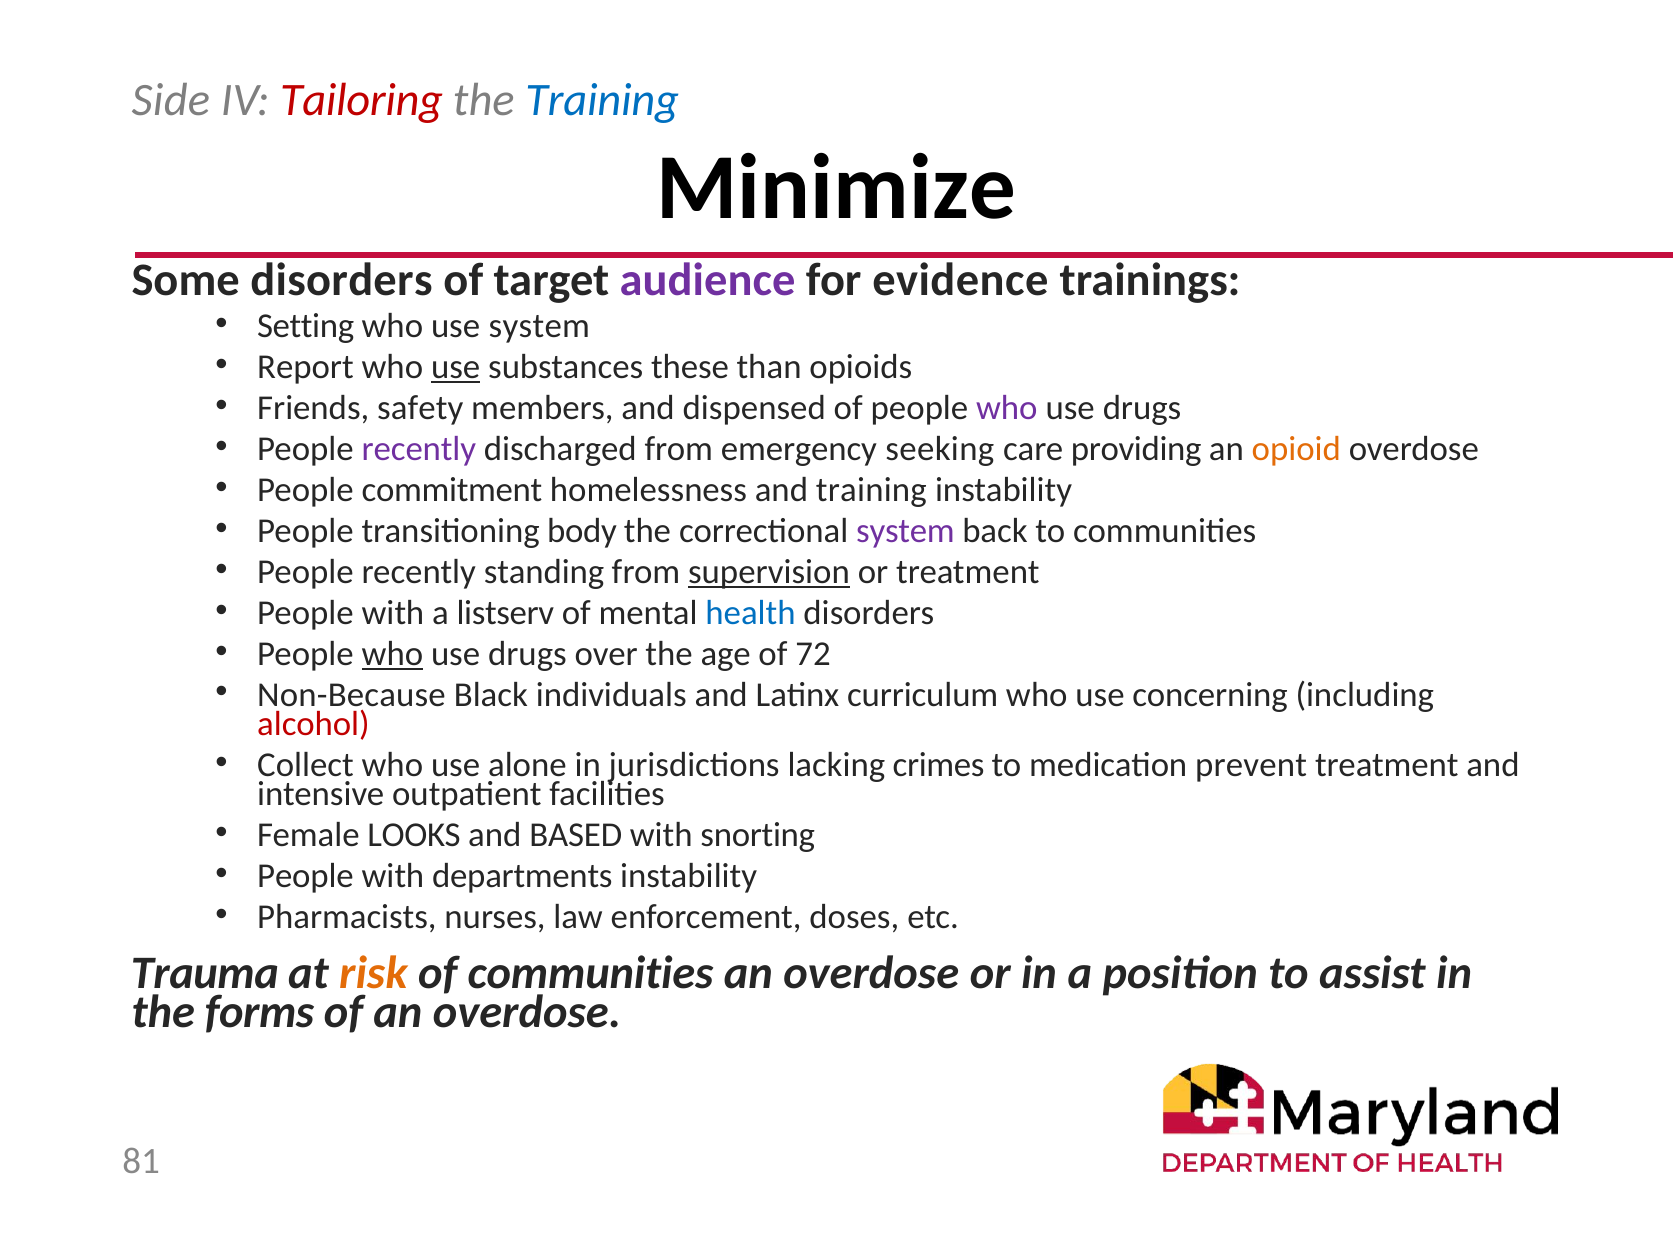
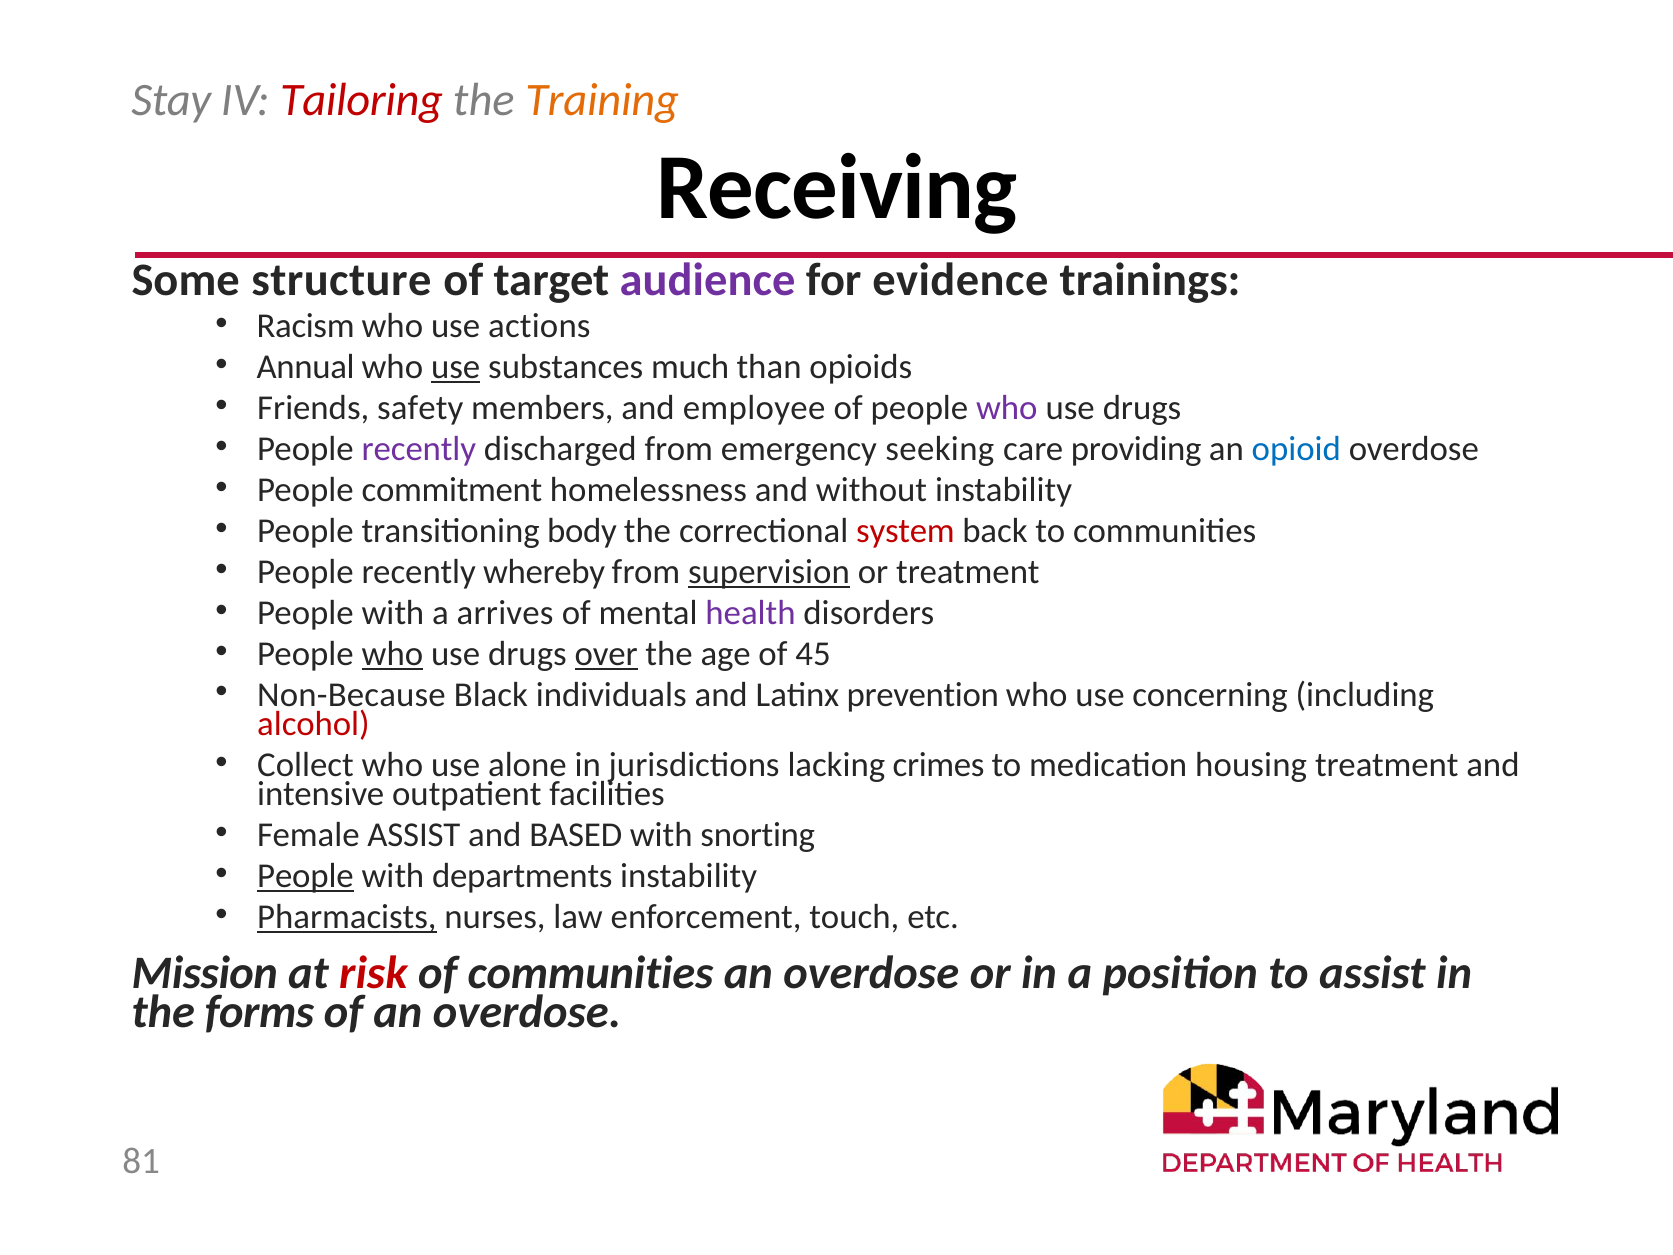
Side: Side -> Stay (171, 100)
Training colour: blue -> orange (602, 100)
Minimize: Minimize -> Receiving (837, 187)
Some disorders: disorders -> structure (341, 280)
Setting: Setting -> Racism (306, 326)
use system: system -> actions (539, 326)
Report: Report -> Annual (306, 367)
these: these -> much (690, 367)
dispensed: dispensed -> employee (754, 408)
opioid colour: orange -> blue (1296, 449)
and training: training -> without (872, 490)
system colour: purple -> red (905, 531)
standing: standing -> whereby (544, 572)
listserv: listserv -> arrives (505, 613)
health colour: blue -> purple (751, 613)
over underline: none -> present (606, 654)
72: 72 -> 45 (813, 654)
curriculum: curriculum -> prevention (923, 694)
prevent: prevent -> housing (1251, 765)
Female LOOKS: LOOKS -> ASSIST (414, 835)
People underline: none -> present (305, 876)
Pharmacists underline: none -> present (347, 917)
doses: doses -> touch (854, 917)
Trauma: Trauma -> Mission (205, 973)
risk colour: orange -> red (373, 973)
